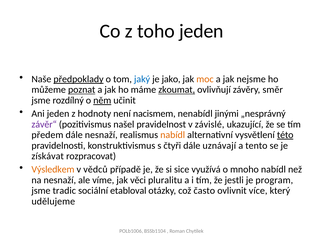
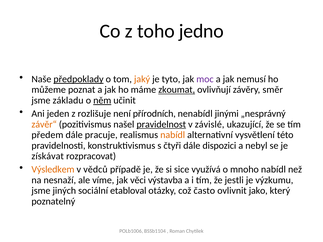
toho jeden: jeden -> jedno (201, 31)
jaký colour: blue -> orange (142, 79)
jako: jako -> tyto (171, 79)
moc colour: orange -> purple (205, 79)
nejsme: nejsme -> nemusí (251, 79)
poznat underline: present -> none (82, 90)
rozdílný: rozdílný -> základu (68, 100)
hodnoty: hodnoty -> rozlišuje (94, 114)
nacismem: nacismem -> přírodních (154, 114)
závěr“ colour: purple -> orange (44, 124)
pravidelnost underline: none -> present (161, 124)
dále nesnaží: nesnaží -> pracuje (101, 135)
této underline: present -> none (285, 135)
uznávají: uznávají -> dispozici (219, 146)
tento: tento -> nebyl (256, 146)
pluralitu: pluralitu -> výstavba (165, 180)
program: program -> výzkumu (274, 180)
tradic: tradic -> jiných (64, 191)
více: více -> jako (258, 191)
udělujeme: udělujeme -> poznatelný (53, 202)
